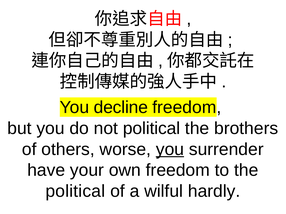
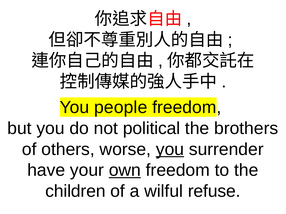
decline: decline -> people (121, 108)
own underline: none -> present (125, 171)
political: political -> children (75, 192)
hardly: hardly -> refuse (214, 192)
